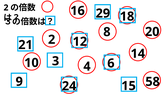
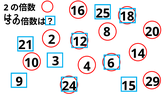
29: 29 -> 25 (103, 13)
58: 58 -> 29 (153, 81)
